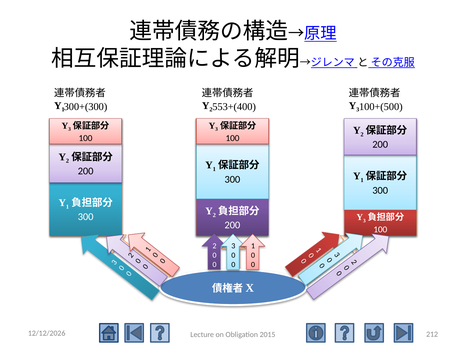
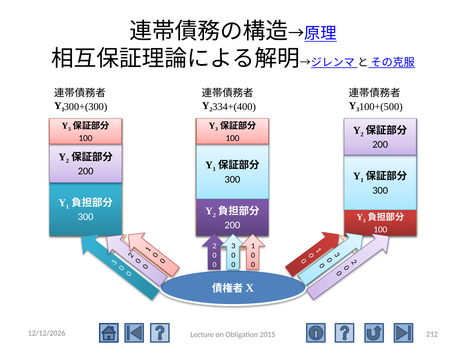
553+(400: 553+(400 -> 334+(400 (234, 107)
